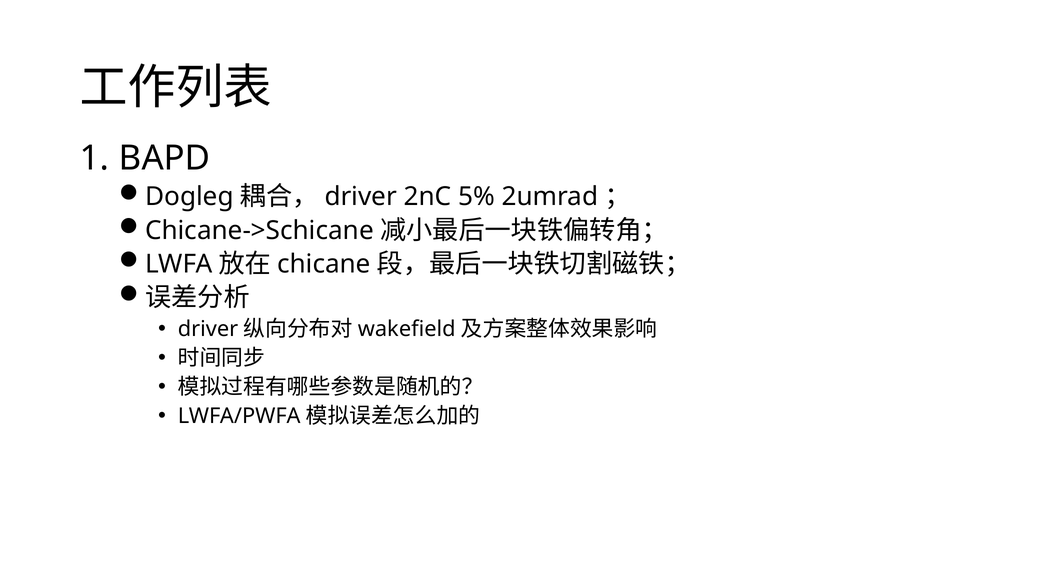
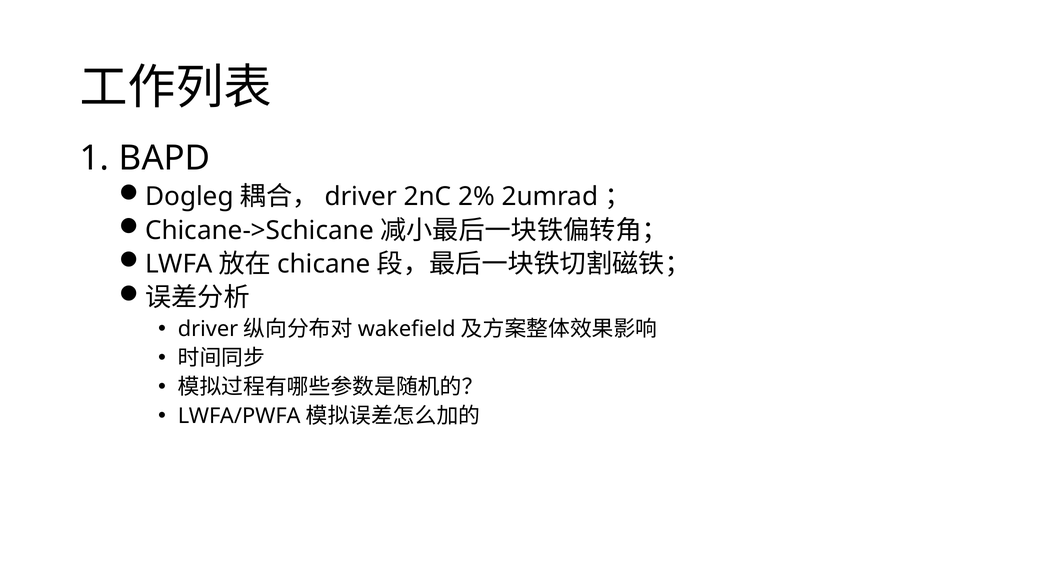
5%: 5% -> 2% (477, 197)
